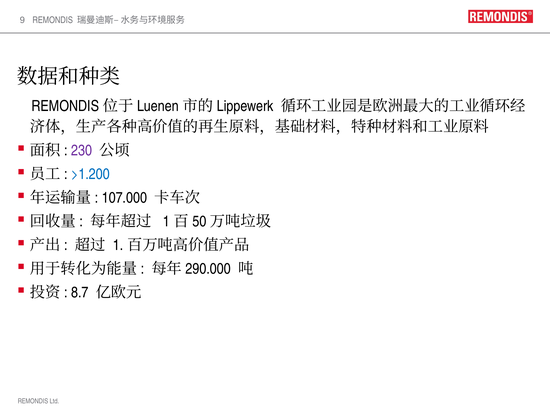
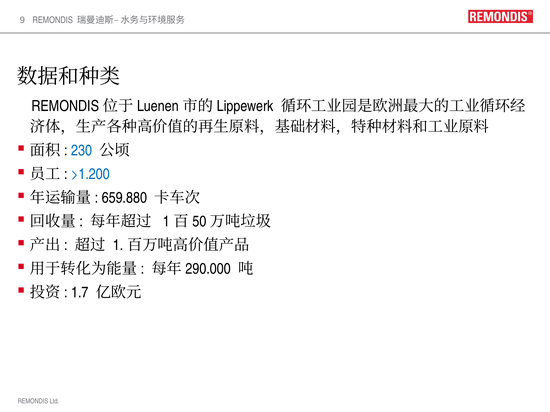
230 colour: purple -> blue (82, 151)
107.000: 107.000 -> 659.880 (124, 198)
8.7: 8.7 -> 1.7 (80, 293)
